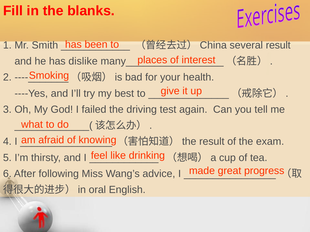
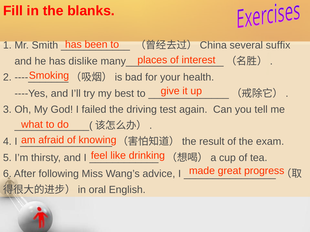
several result: result -> suffix (278, 45)
